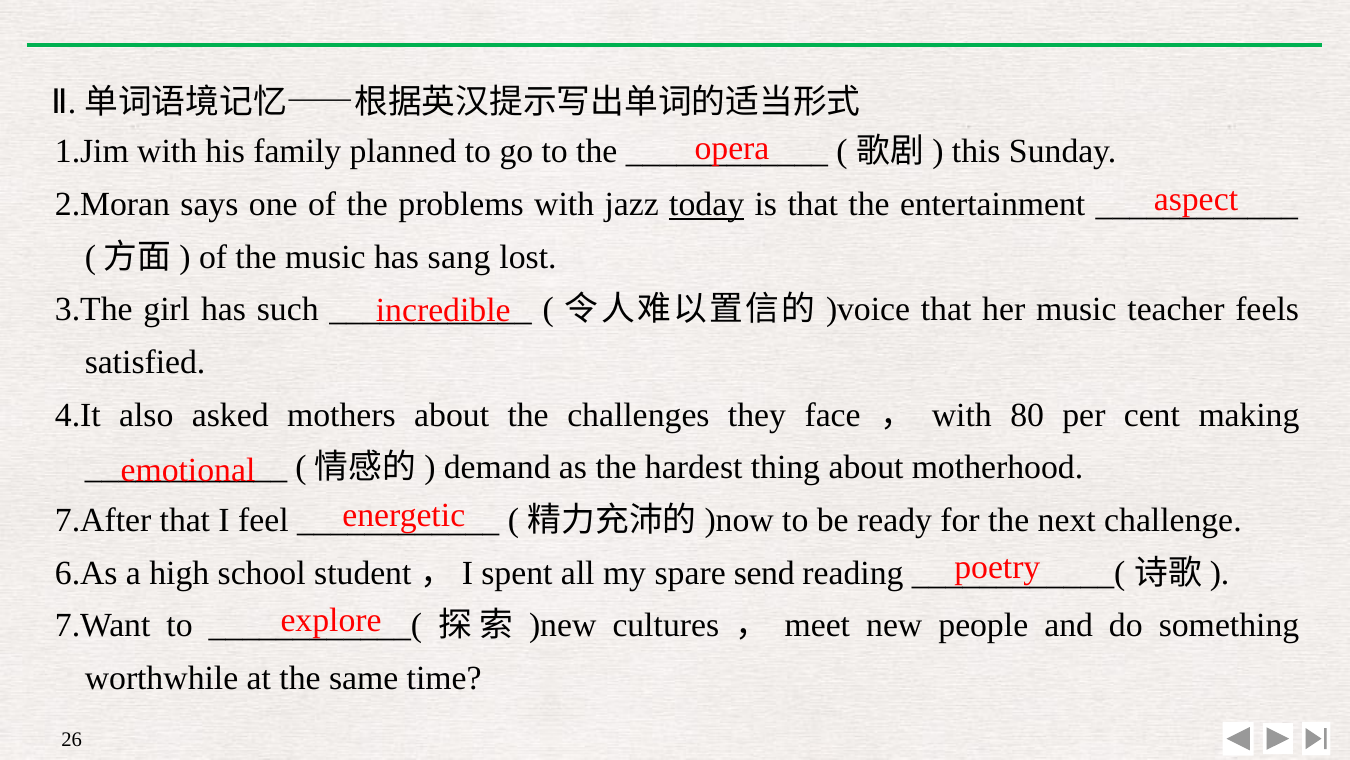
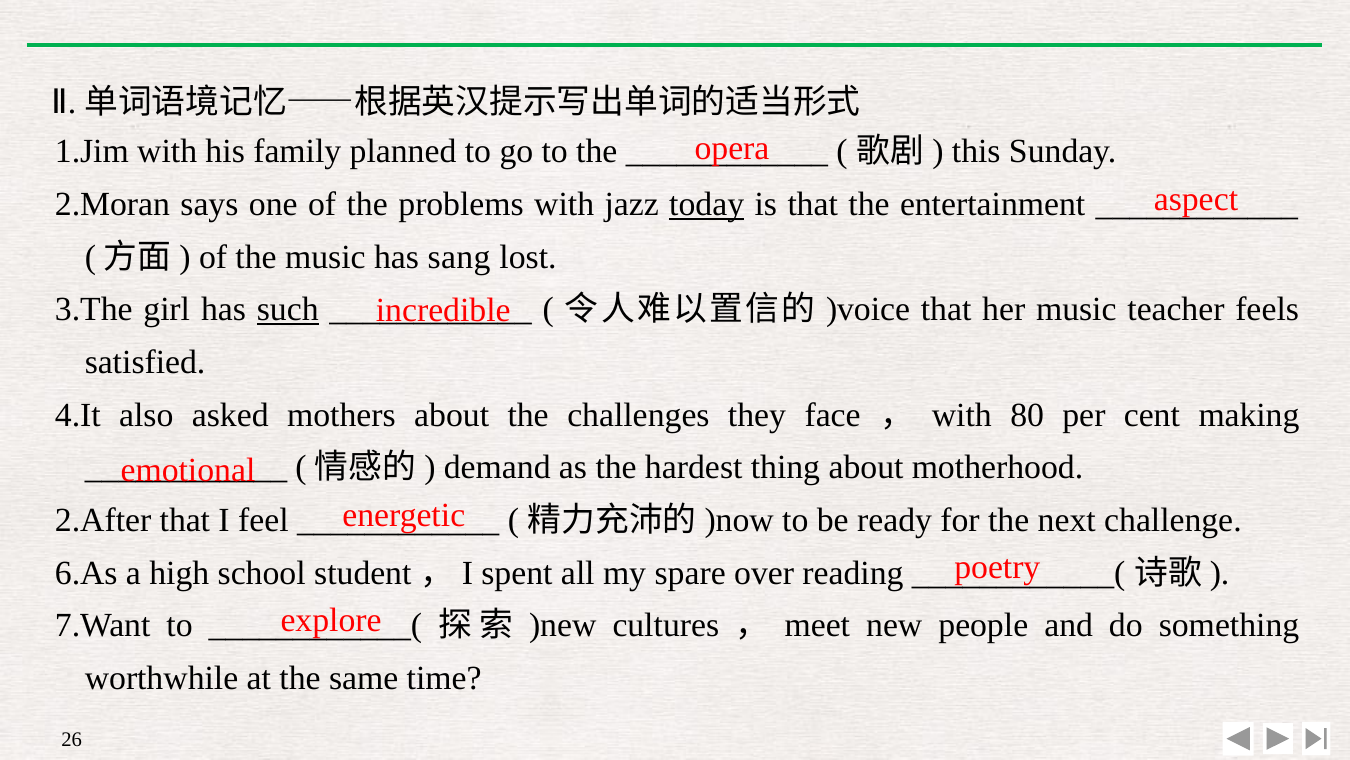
such underline: none -> present (288, 310)
7.After: 7.After -> 2.After (103, 520)
send: send -> over (764, 573)
